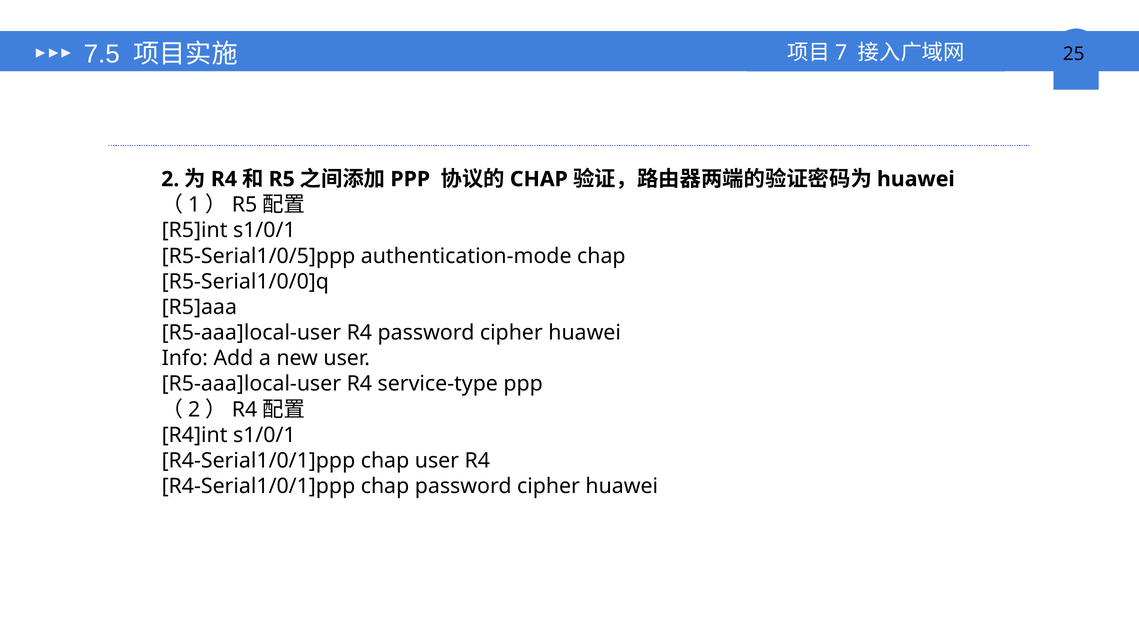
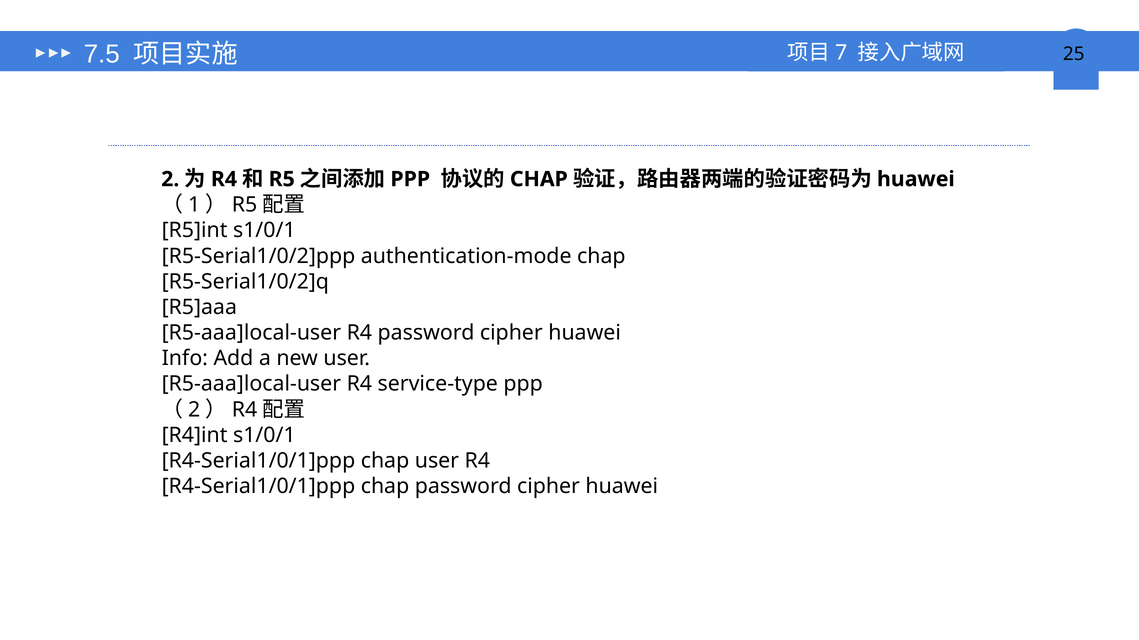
R5-Serial1/0/5]ppp: R5-Serial1/0/5]ppp -> R5-Serial1/0/2]ppp (258, 256)
R5-Serial1/0/0]q: R5-Serial1/0/0]q -> R5-Serial1/0/2]q (245, 282)
